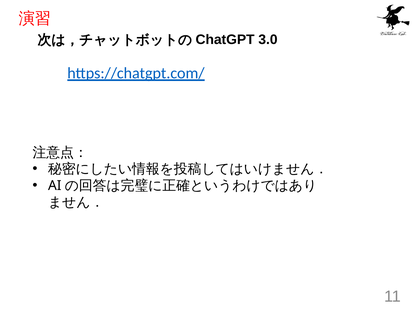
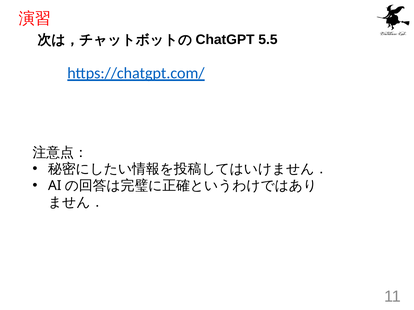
3.0: 3.0 -> 5.5 (268, 40)
